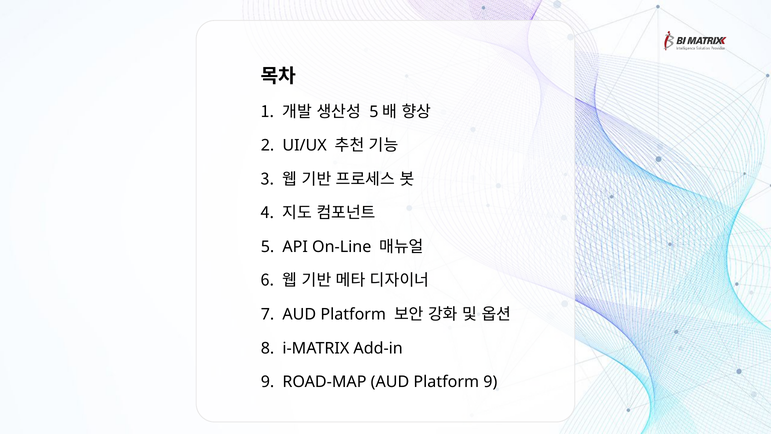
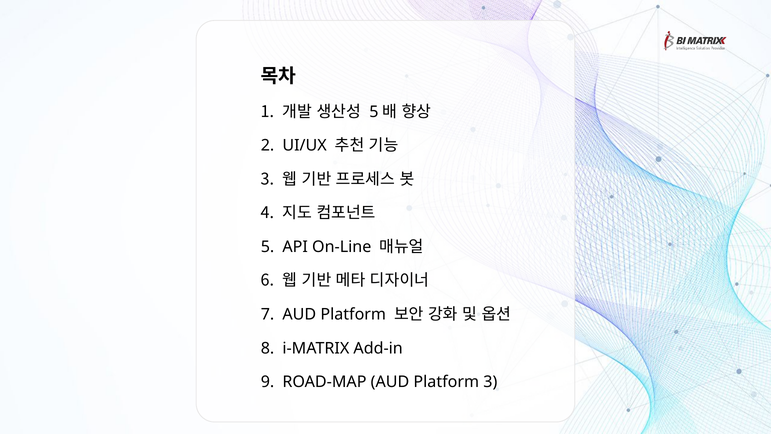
Platform 9: 9 -> 3 (490, 382)
